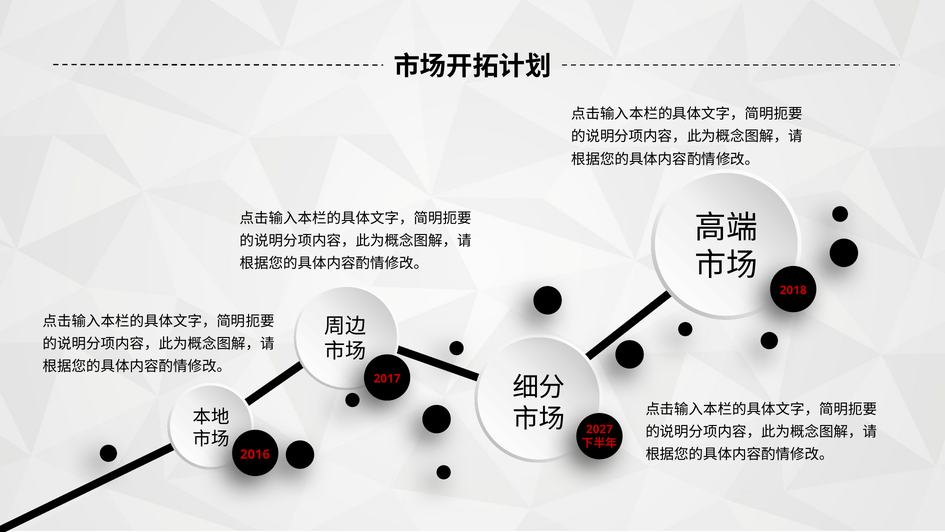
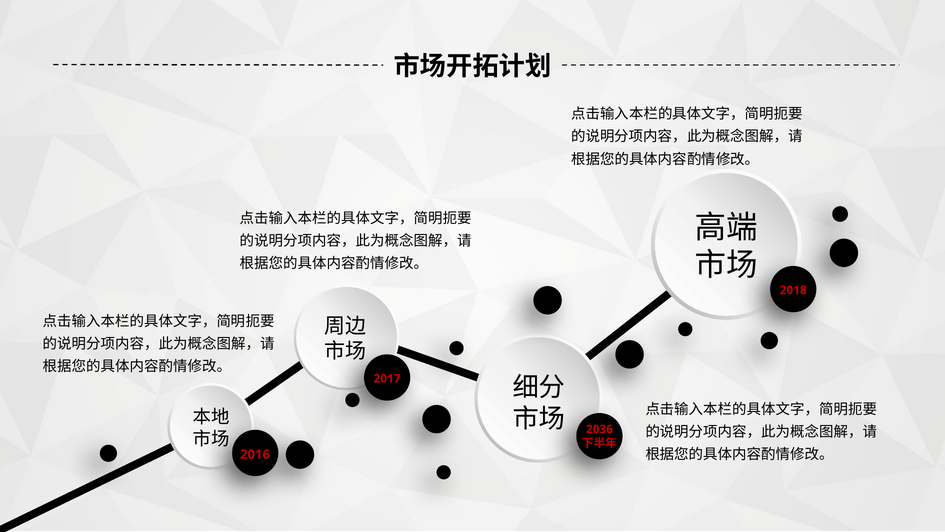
2027: 2027 -> 2036 (599, 429)
